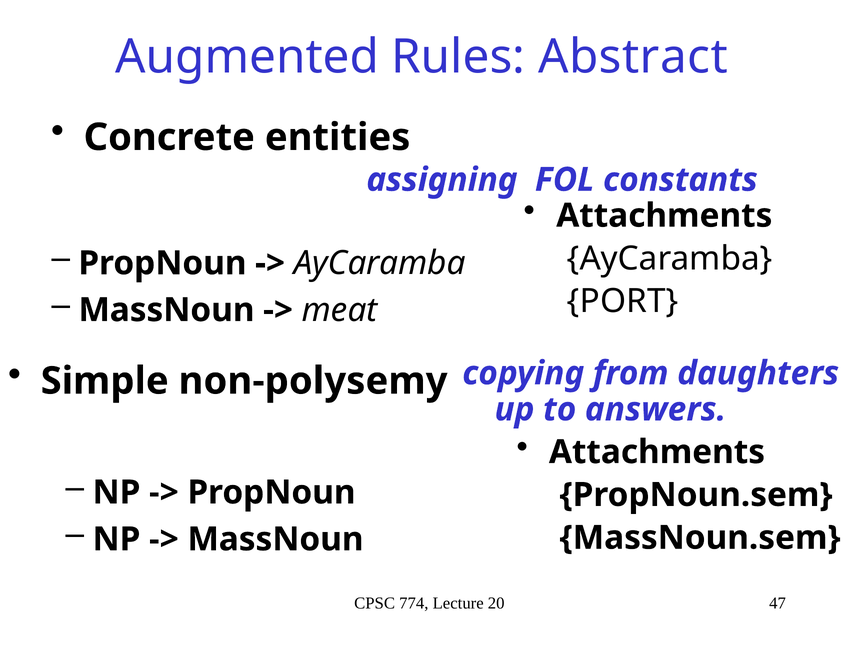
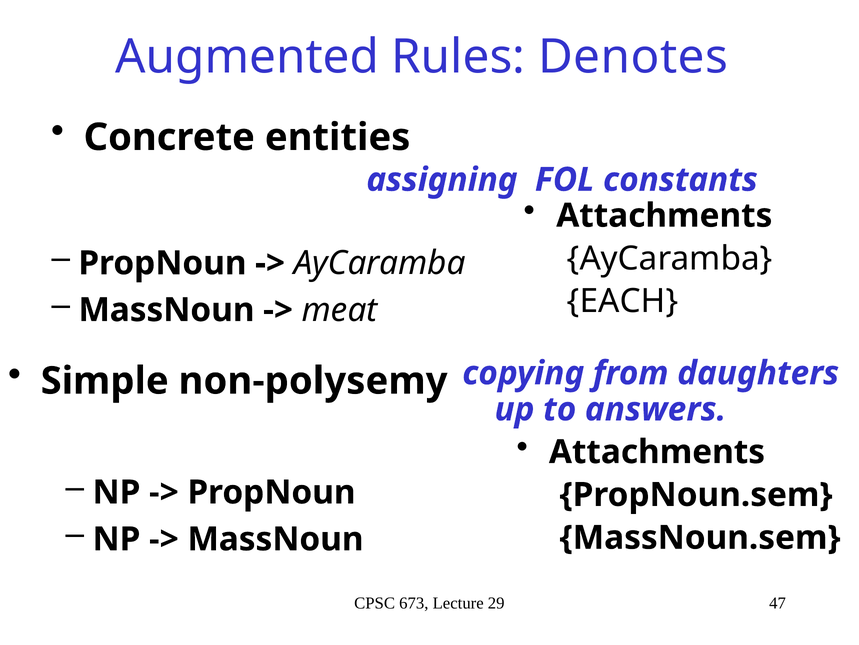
Abstract: Abstract -> Denotes (633, 57)
PORT: PORT -> EACH (623, 301)
774: 774 -> 673 (414, 602)
20: 20 -> 29 (496, 602)
